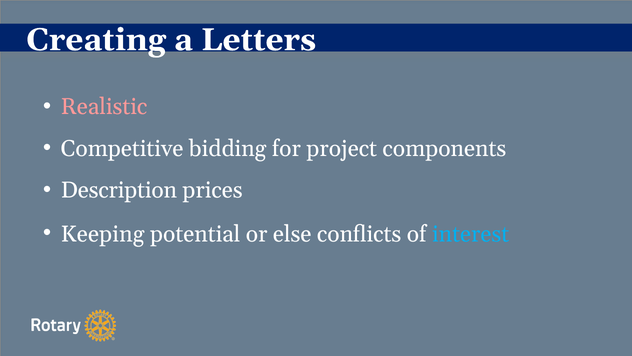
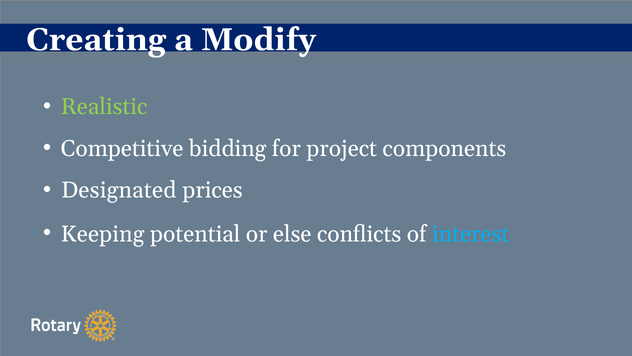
Letters: Letters -> Modify (258, 40)
Realistic colour: pink -> light green (104, 107)
Description: Description -> Designated (119, 190)
